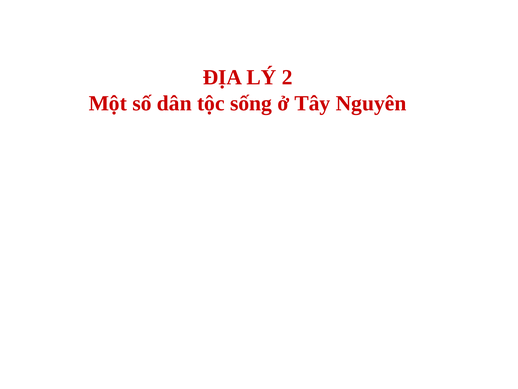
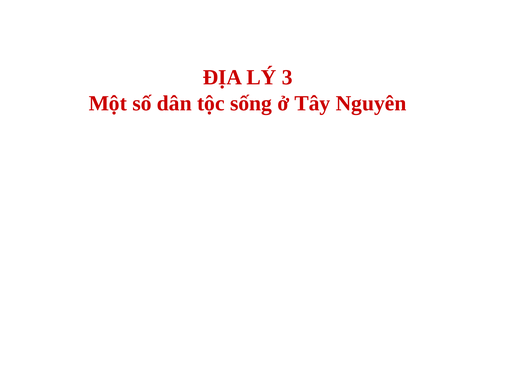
2: 2 -> 3 (287, 77)
